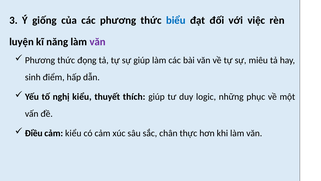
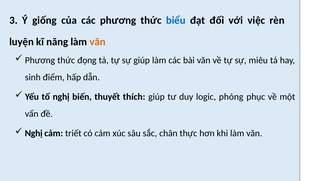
văn colour: purple -> orange (98, 42)
nghị kiểu: kiểu -> biến (82, 97)
những: những -> phóng (231, 97)
Điều: Điều -> Nghị (34, 133)
cảm kiểu: kiểu -> triết (73, 133)
